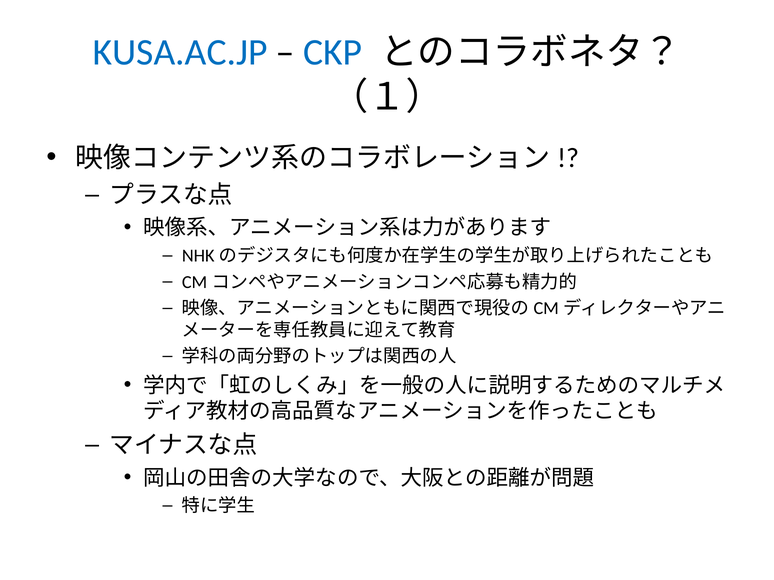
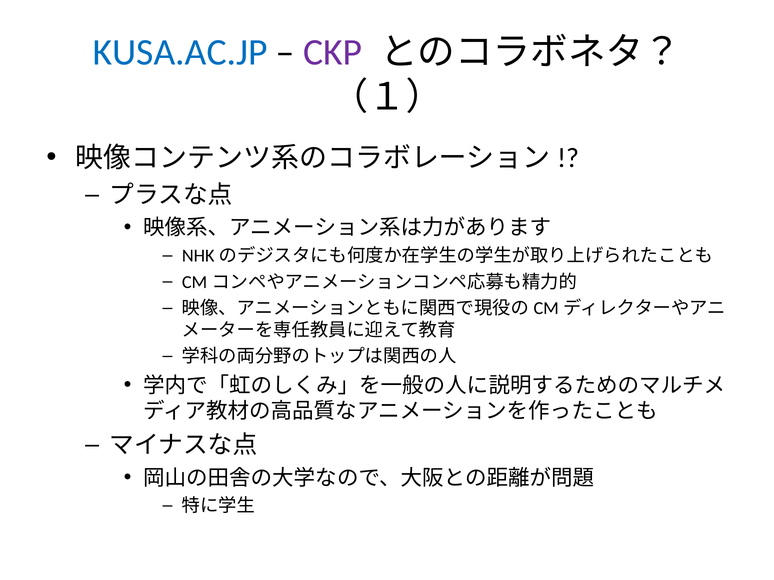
CKP colour: blue -> purple (333, 52)
